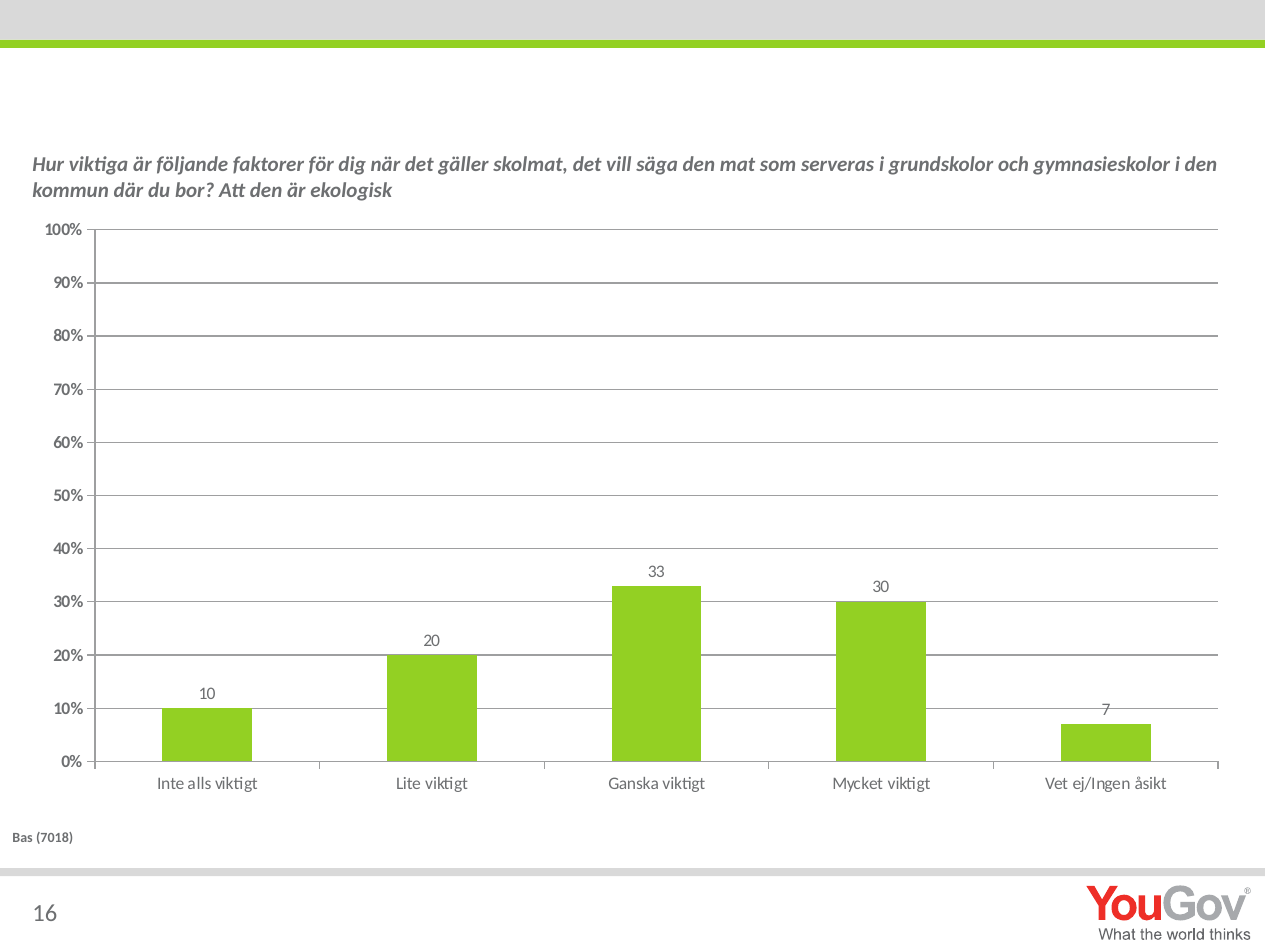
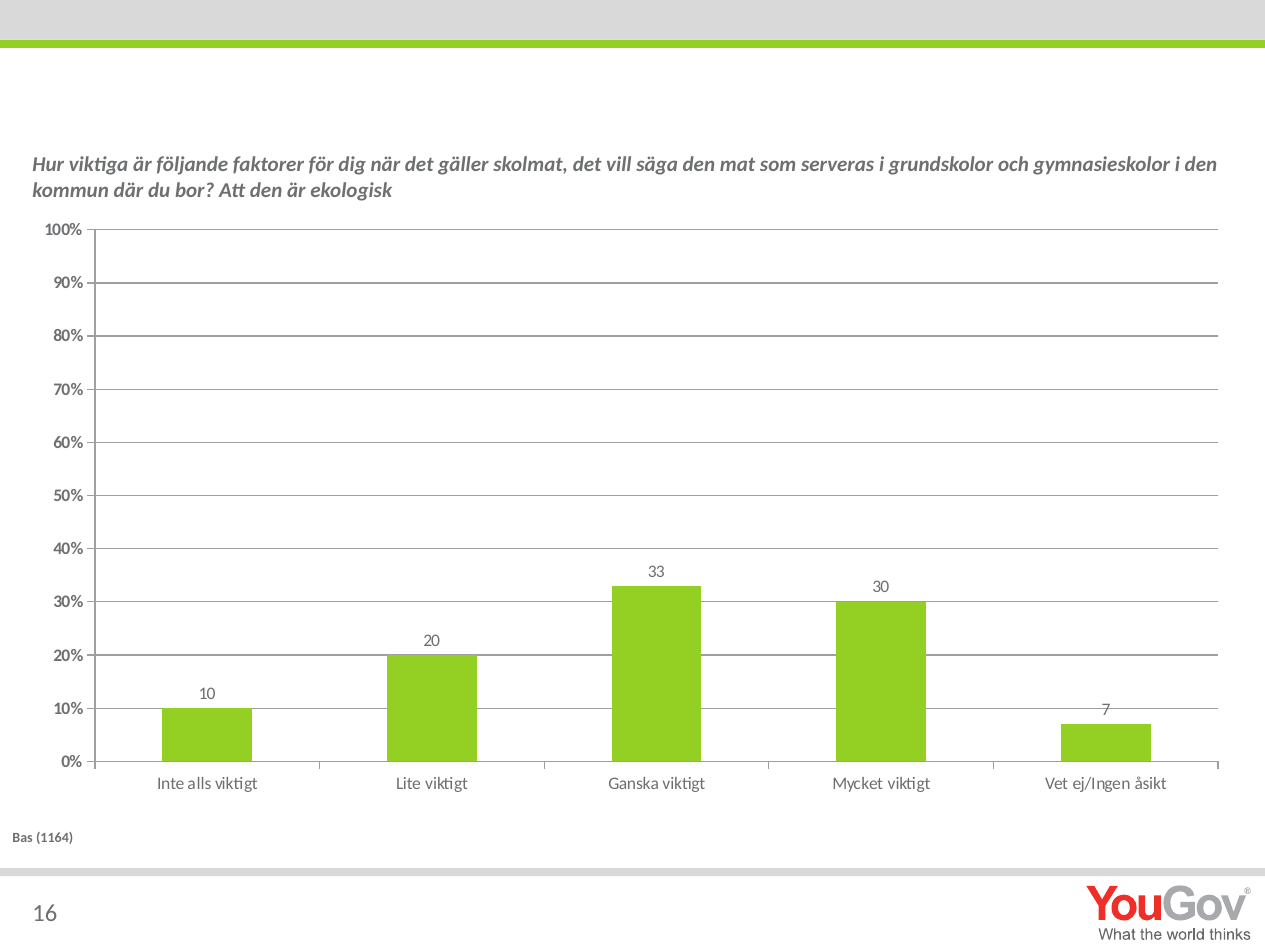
7018: 7018 -> 1164 (55, 837)
